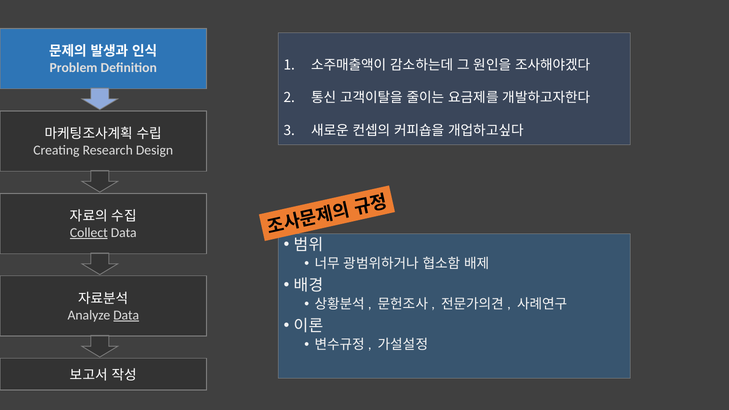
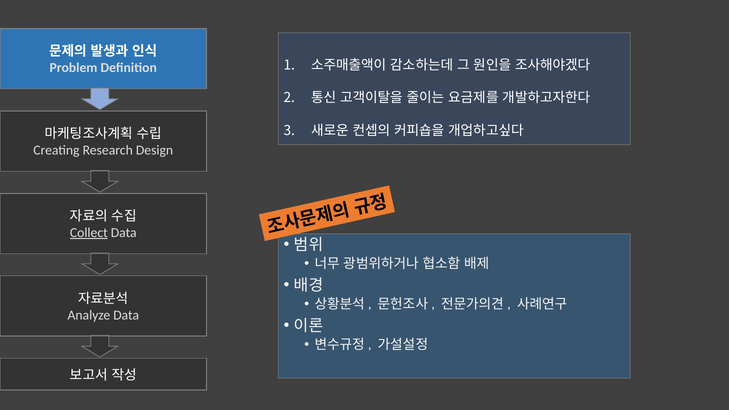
Data underline: present -> none (126, 315)
